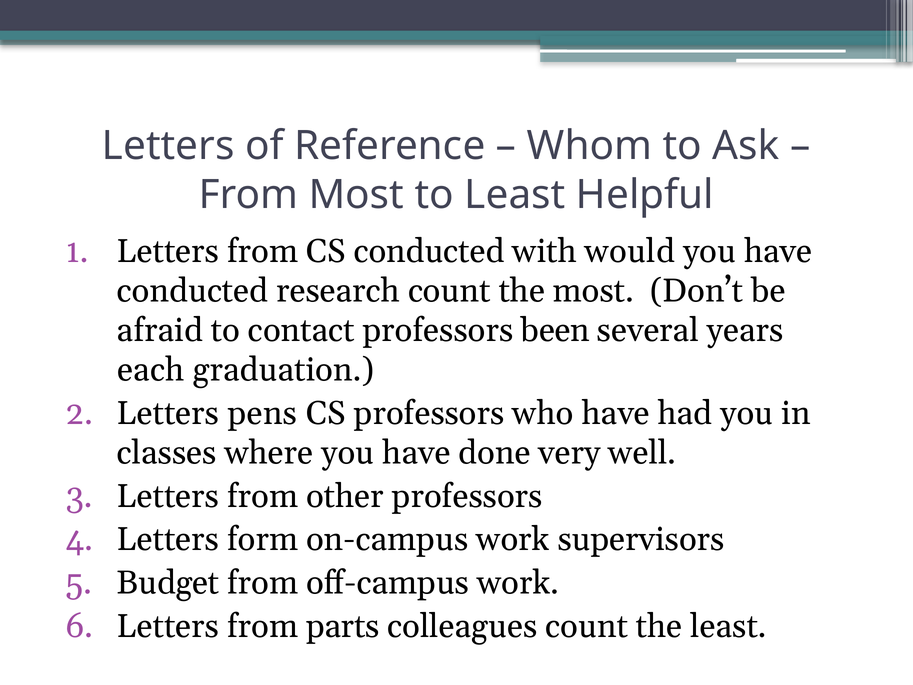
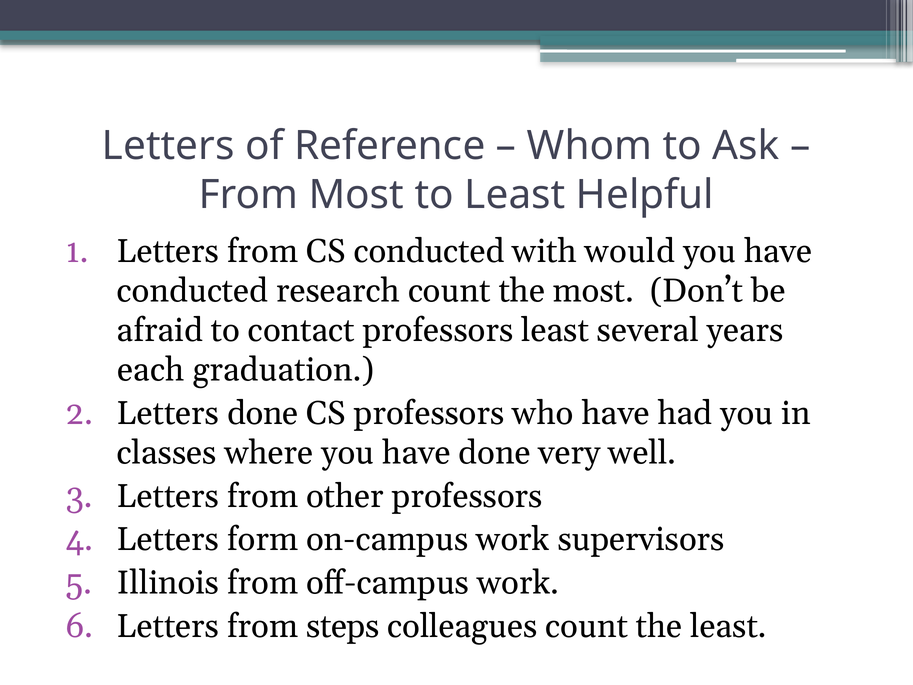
professors been: been -> least (555, 330)
Letters pens: pens -> done (263, 413)
Budget: Budget -> Illinois (168, 583)
parts: parts -> steps (343, 626)
